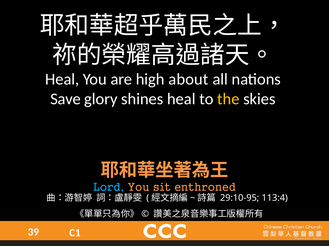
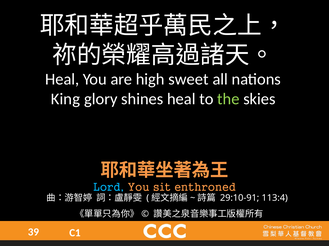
about: about -> sweet (188, 80)
Save: Save -> King (65, 99)
the colour: yellow -> light green (228, 99)
29:10-95: 29:10-95 -> 29:10-91 (240, 198)
